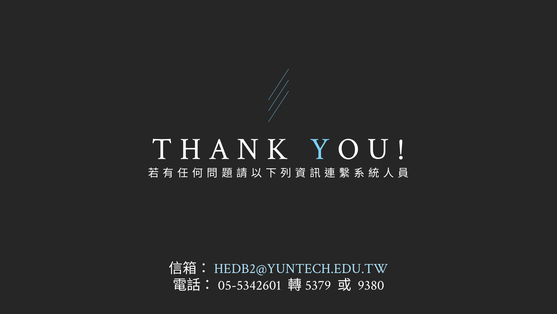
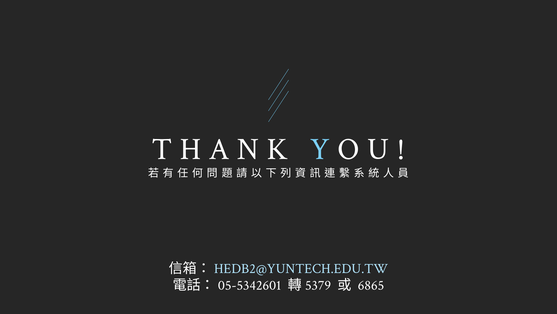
9380: 9380 -> 6865 (371, 285)
